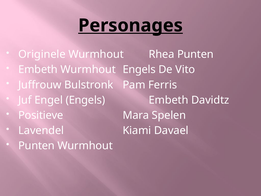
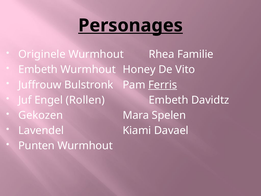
Rhea Punten: Punten -> Familie (195, 54)
Wurmhout Engels: Engels -> Honey (139, 69)
Ferris underline: none -> present (163, 85)
Engel Engels: Engels -> Rollen (85, 100)
Positieve: Positieve -> Gekozen (41, 115)
